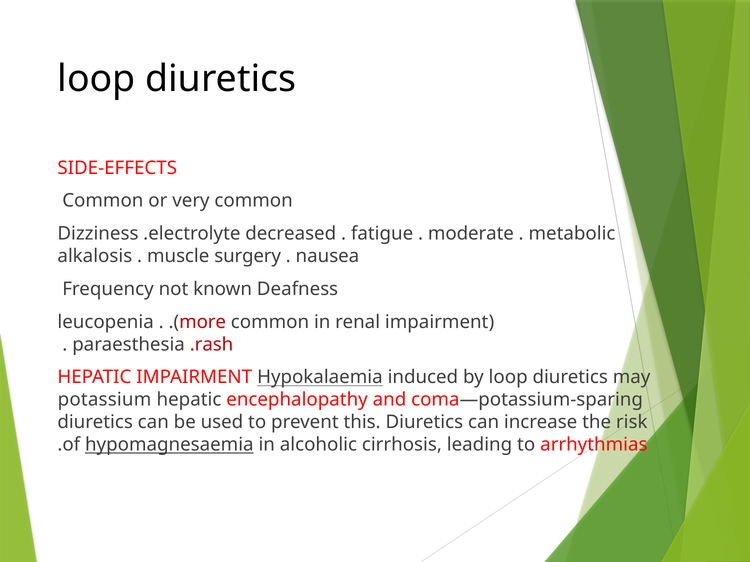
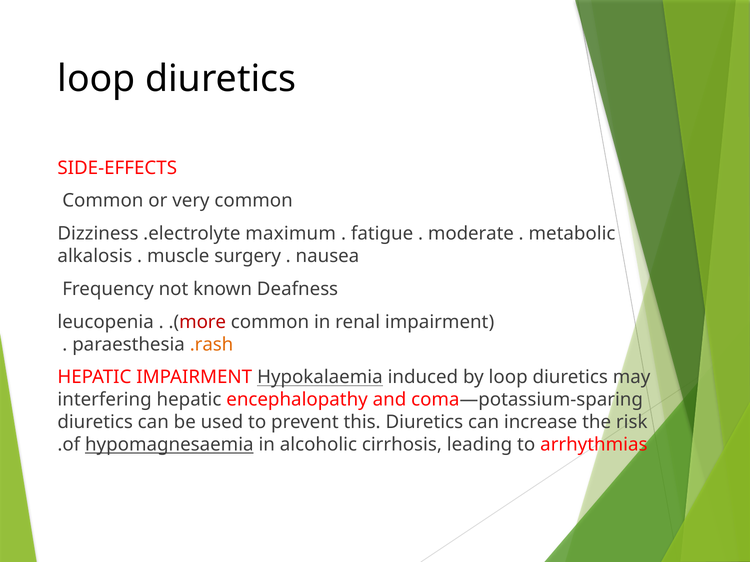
decreased: decreased -> maximum (291, 234)
.rash colour: red -> orange (212, 345)
potassium: potassium -> interfering (105, 400)
